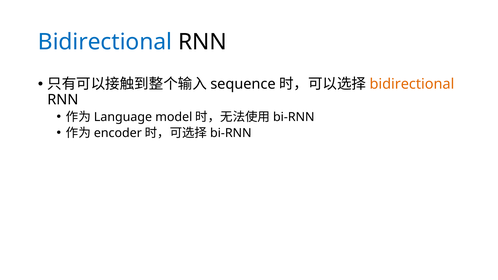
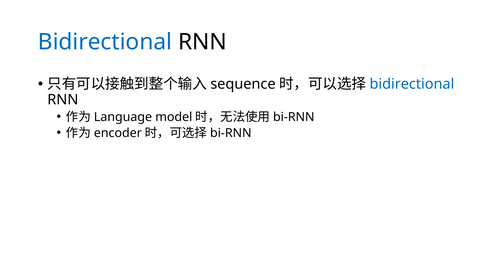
bidirectional colour: orange -> blue (412, 84)
